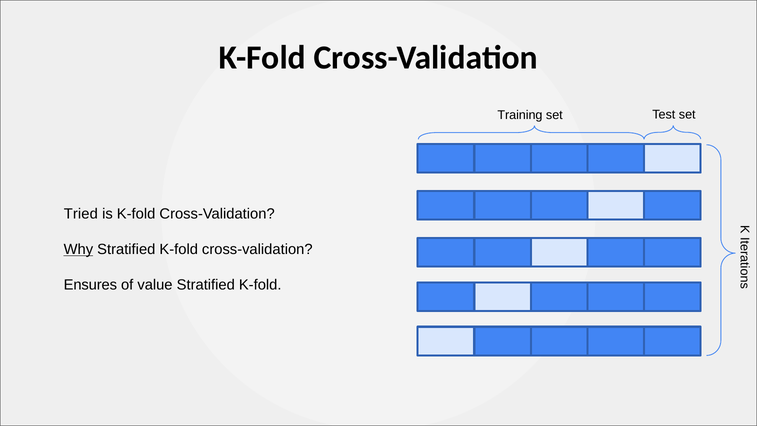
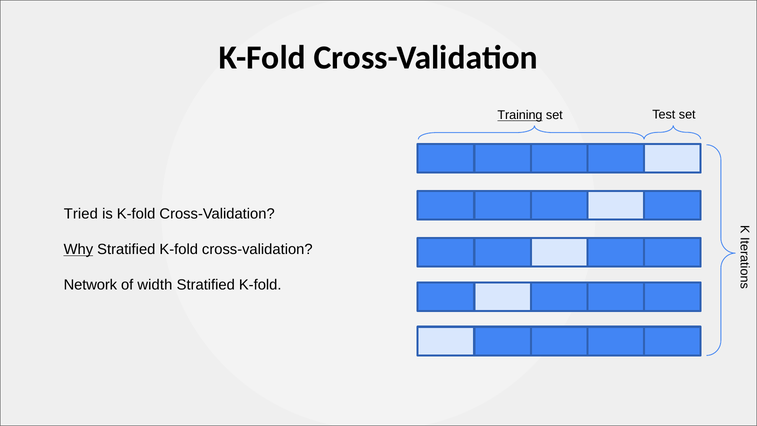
Training underline: none -> present (520, 115)
Ensures: Ensures -> Network (90, 285)
value: value -> width (155, 285)
